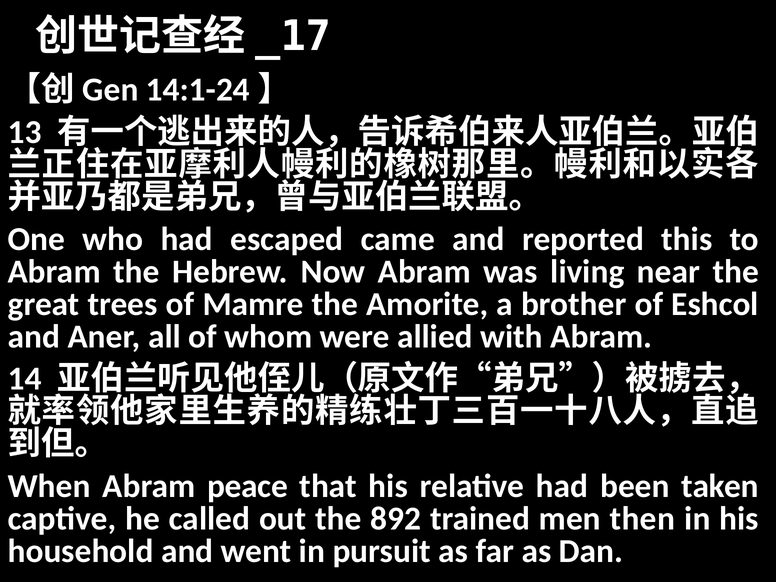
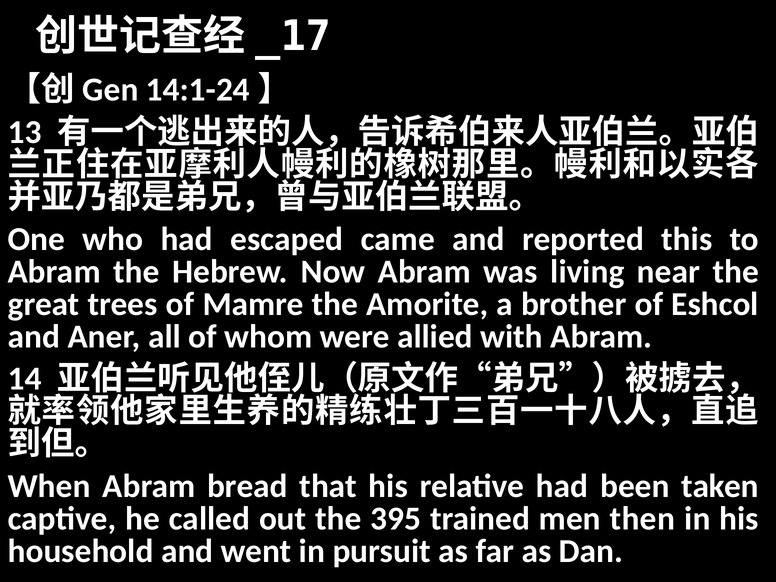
peace: peace -> bread (247, 486)
892: 892 -> 395 (396, 519)
